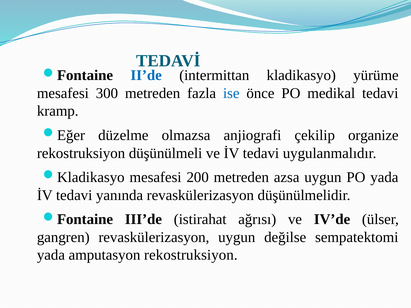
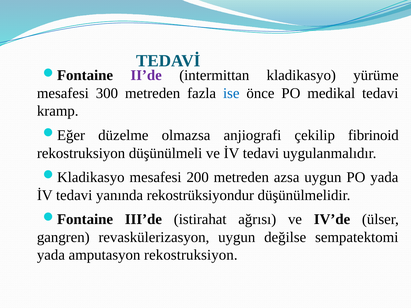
II’de colour: blue -> purple (146, 75)
organize: organize -> fibrinoid (373, 135)
yanında revaskülerizasyon: revaskülerizasyon -> rekostrüksiyondur (200, 195)
